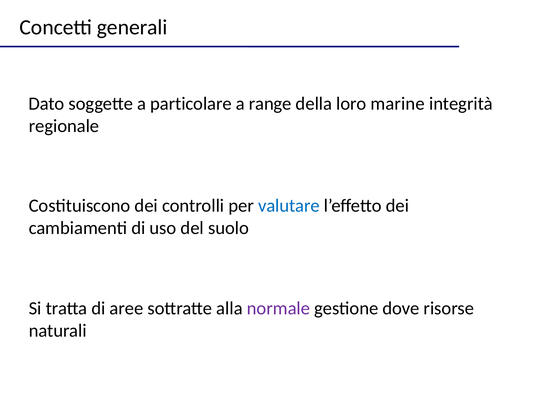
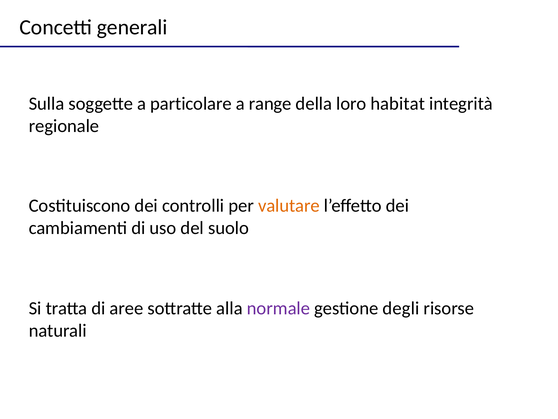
Dato: Dato -> Sulla (46, 104)
marine: marine -> habitat (398, 104)
valutare colour: blue -> orange (289, 206)
dove: dove -> degli (401, 308)
